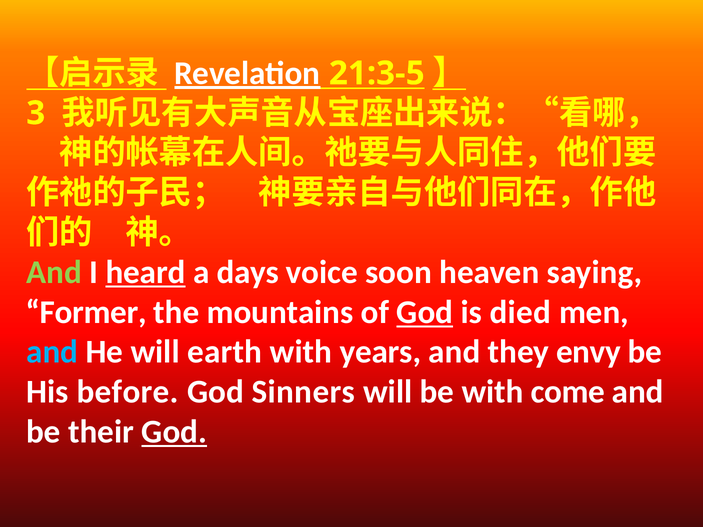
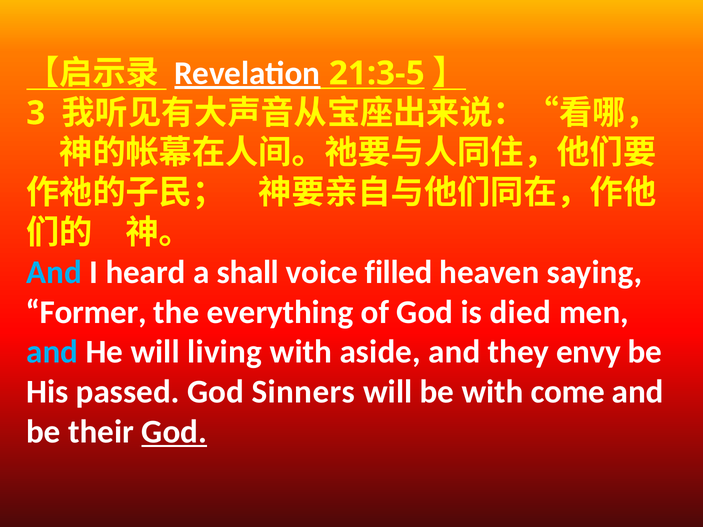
And colour: light green -> light blue (54, 273)
heard underline: present -> none (146, 273)
days: days -> shall (248, 273)
soon: soon -> filled (399, 273)
mountains: mountains -> everything (280, 312)
God underline: present -> none (425, 312)
earth: earth -> living (225, 352)
years: years -> aside (380, 352)
before: before -> passed (128, 392)
